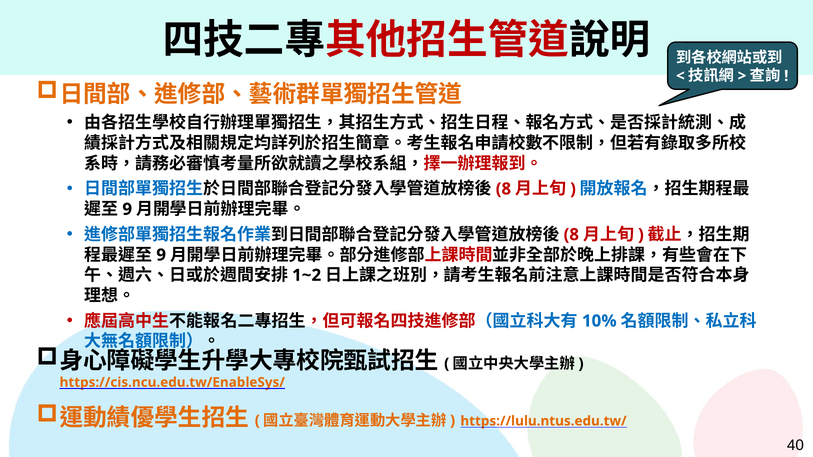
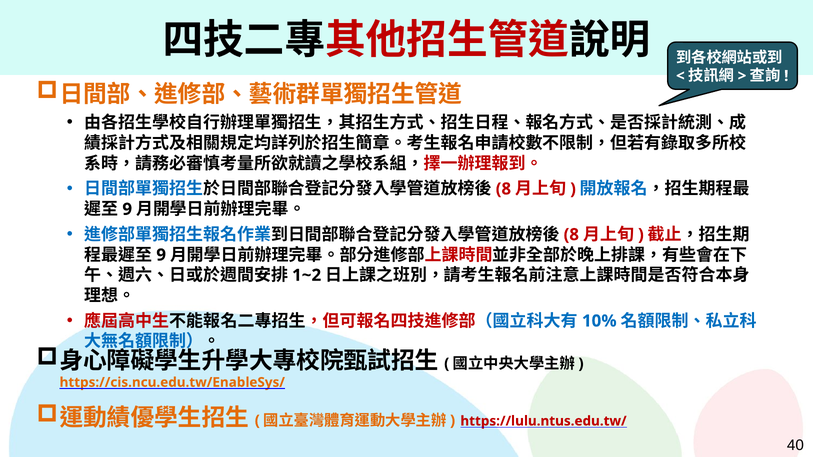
https://lulu.ntus.edu.tw/ colour: orange -> red (544, 421)
